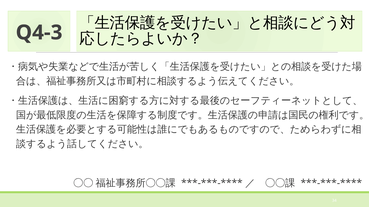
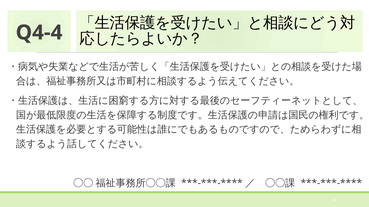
Q4-3: Q4-3 -> Q4-4 (39, 33)
